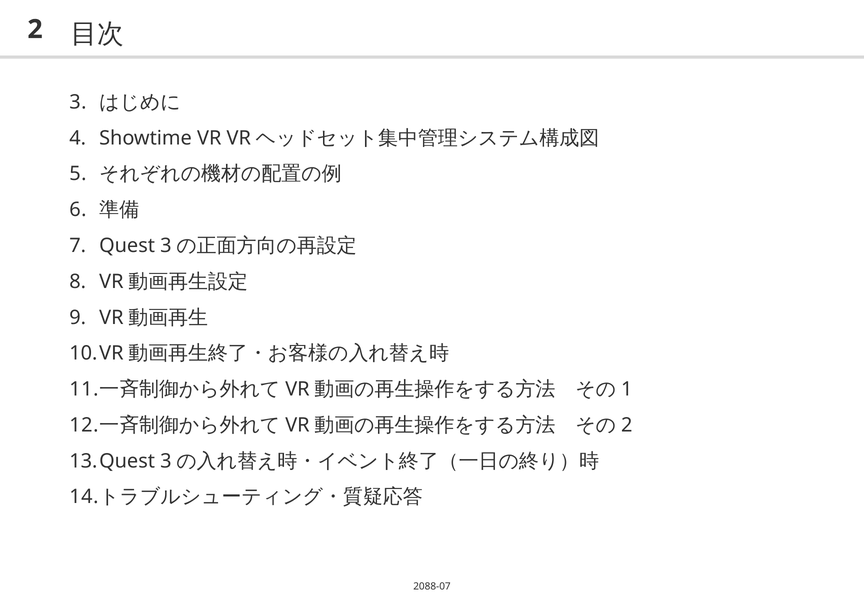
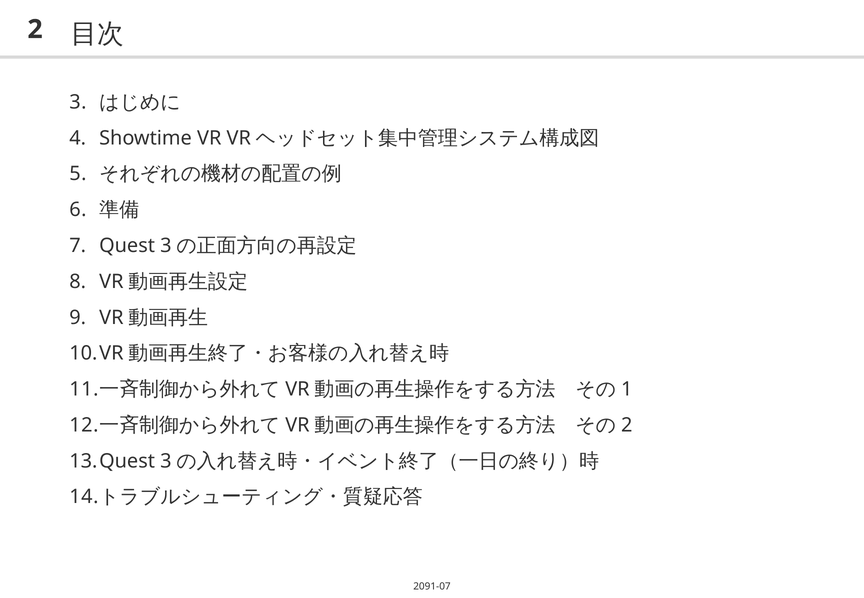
2088-07: 2088-07 -> 2091-07 (432, 586)
